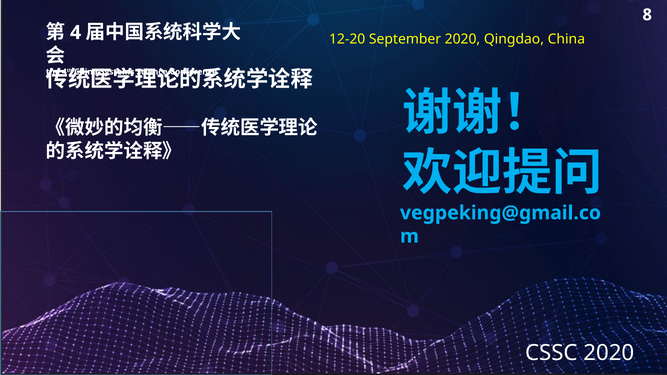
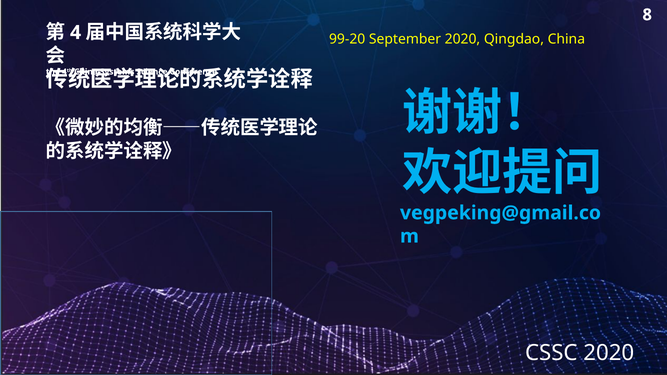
12-20: 12-20 -> 99-20 (347, 39)
